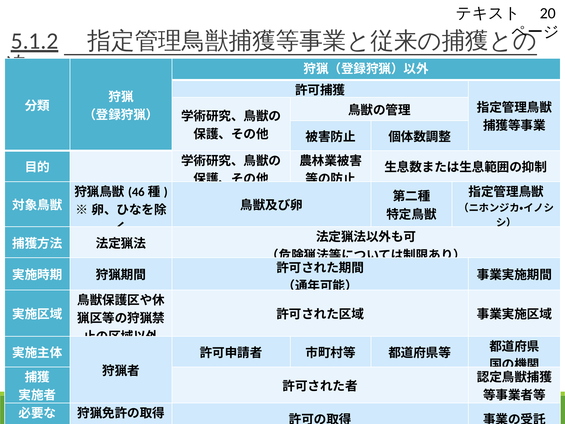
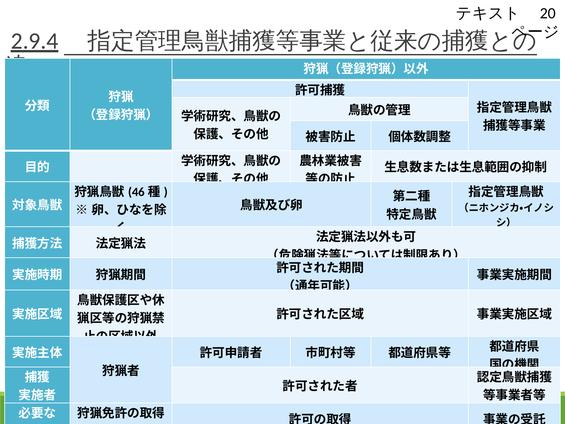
5.1.2: 5.1.2 -> 2.9.4 (35, 41)
